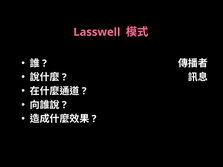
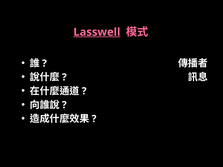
Lasswell underline: none -> present (97, 32)
